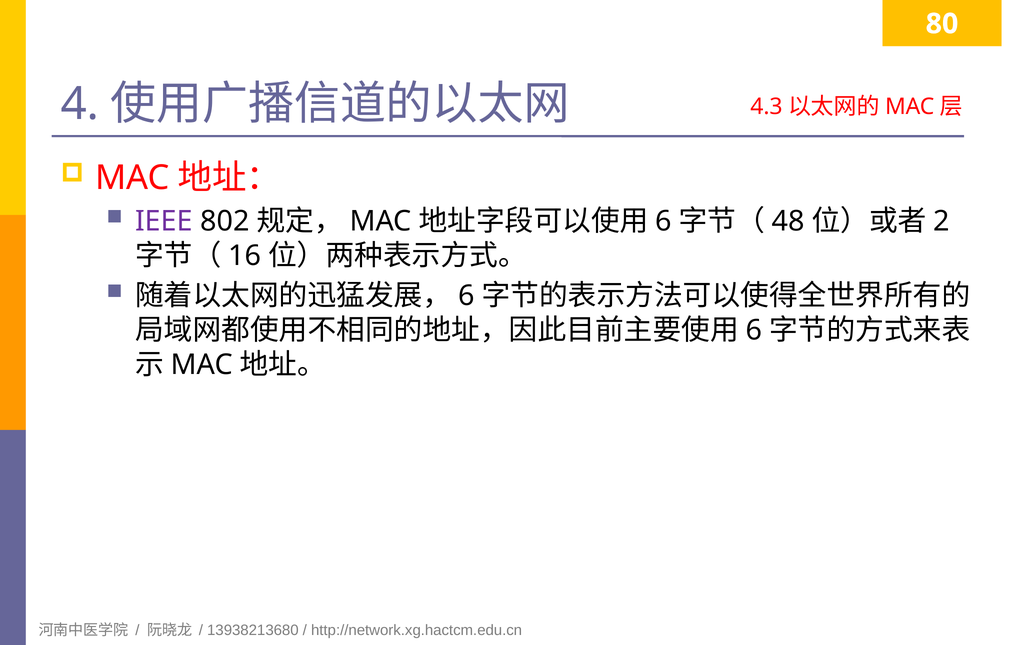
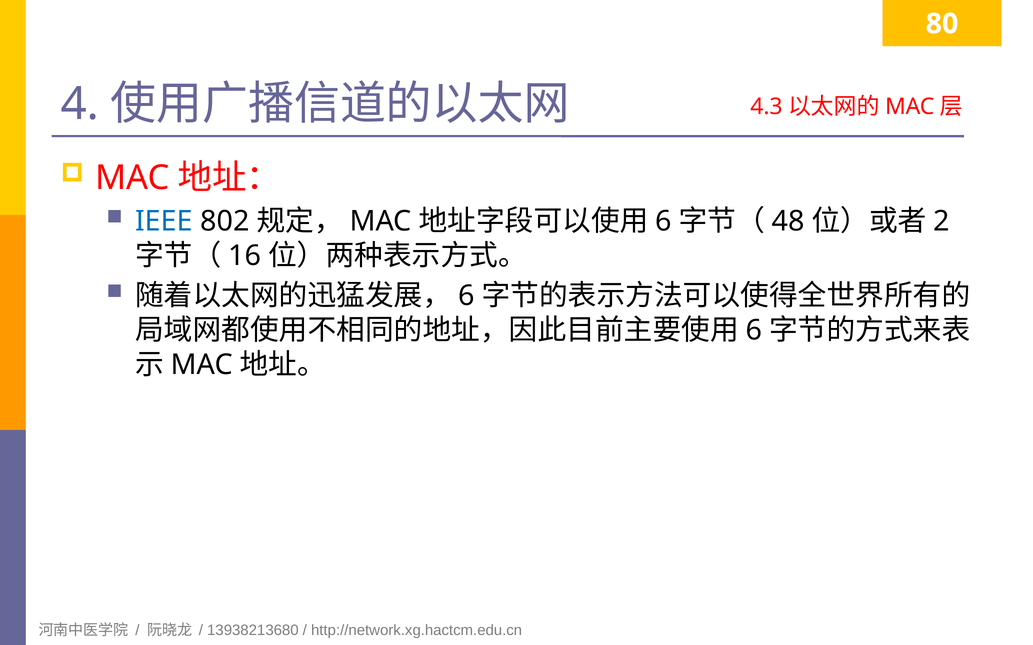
IEEE colour: purple -> blue (164, 222)
